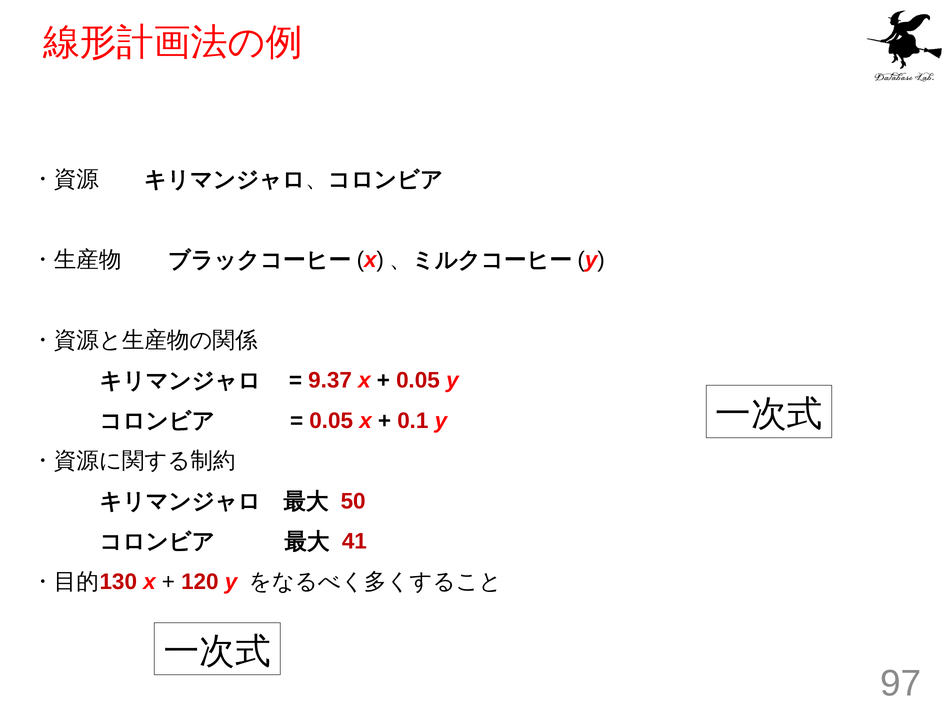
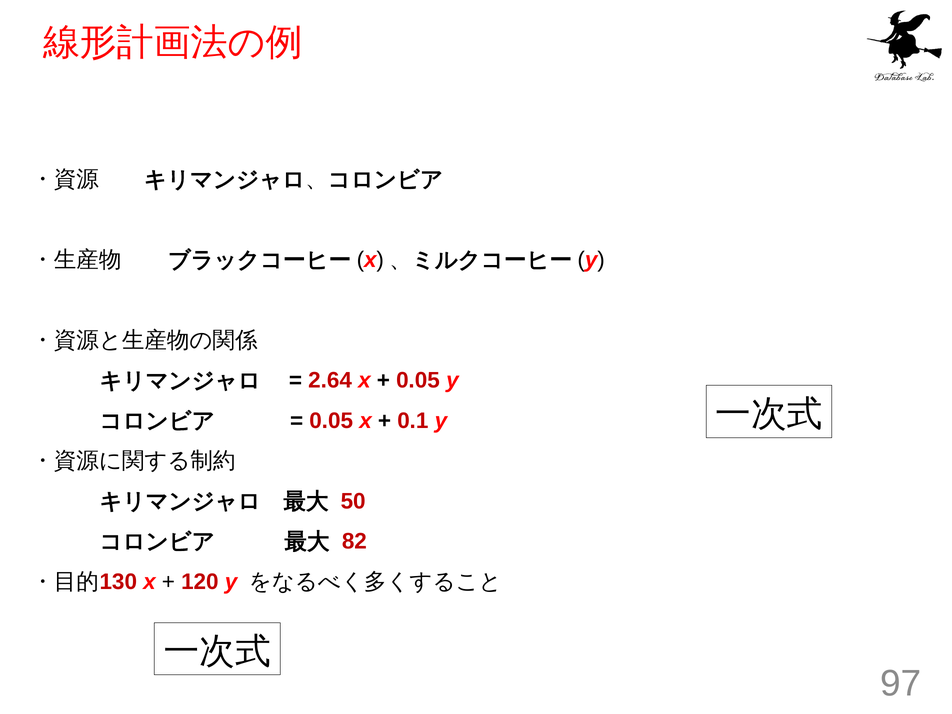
9.37: 9.37 -> 2.64 (330, 381)
41: 41 -> 82 (354, 541)
